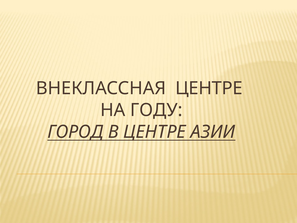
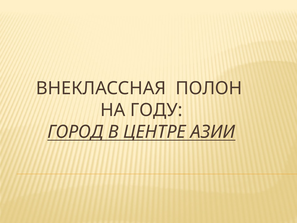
ВНЕКЛАССНАЯ ЦЕНТРЕ: ЦЕНТРЕ -> ПОЛОН (209, 88)
